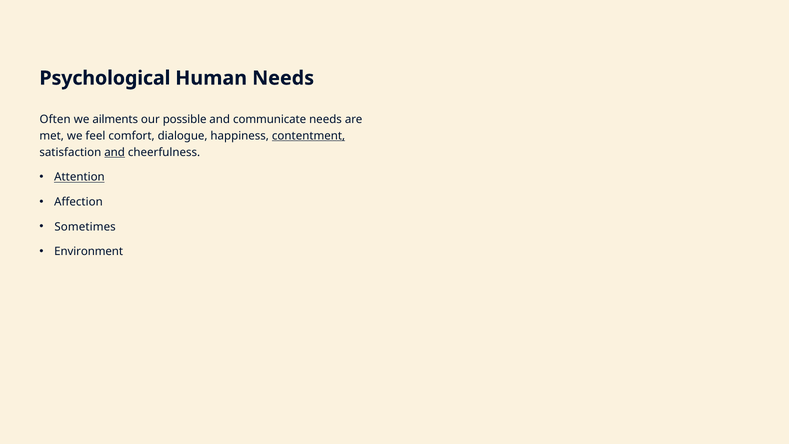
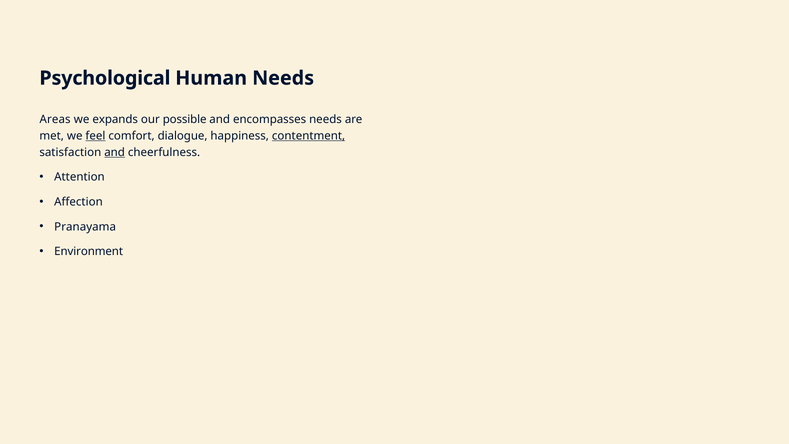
Often: Often -> Areas (55, 119)
ailments: ailments -> expands (115, 119)
communicate: communicate -> encompasses (270, 119)
feel underline: none -> present (95, 136)
Attention underline: present -> none (79, 177)
Sometimes: Sometimes -> Pranayama (85, 227)
